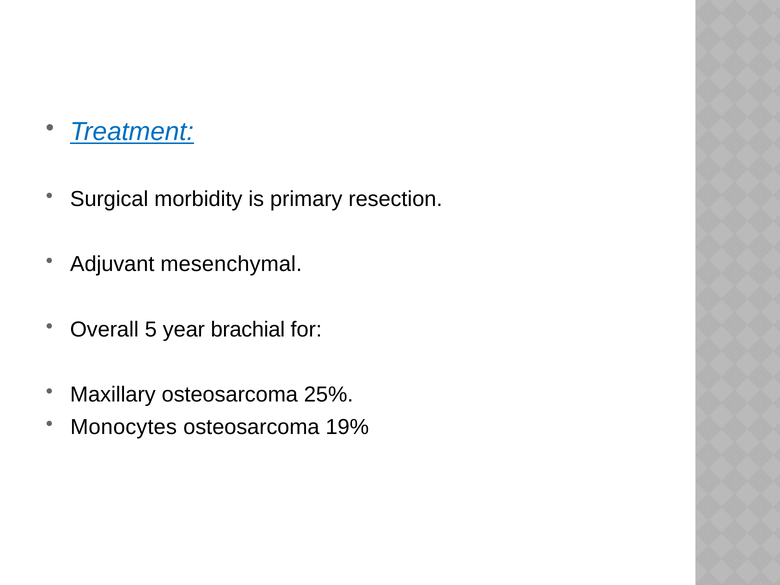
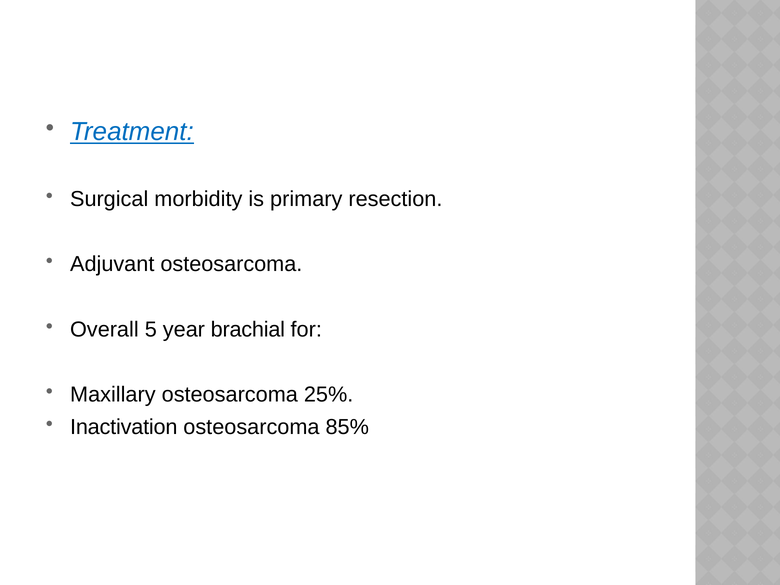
Adjuvant mesenchymal: mesenchymal -> osteosarcoma (231, 264)
Monocytes: Monocytes -> Inactivation (124, 427)
19%: 19% -> 85% (347, 427)
